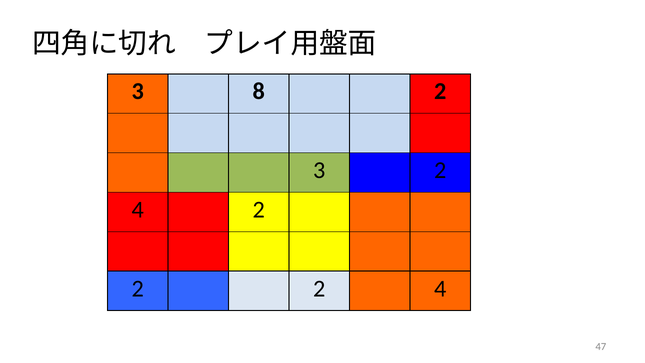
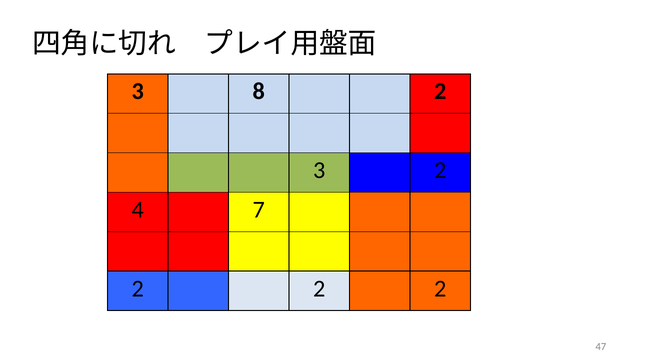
4 2: 2 -> 7 (259, 210)
2 2 4: 4 -> 2 (440, 288)
